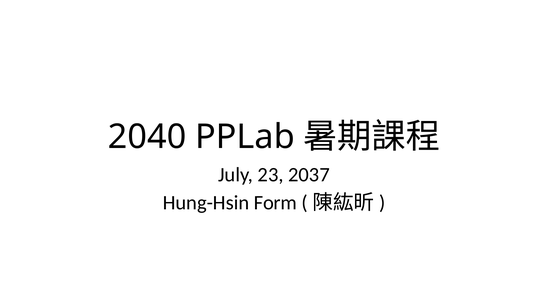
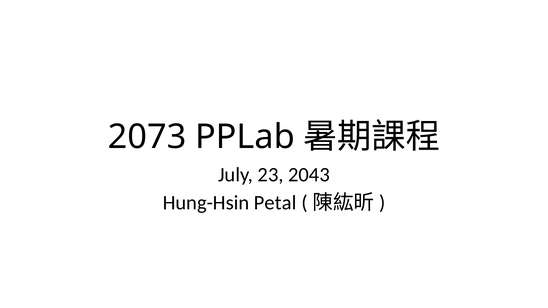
2040: 2040 -> 2073 (147, 137)
2037: 2037 -> 2043 (309, 175)
Form: Form -> Petal (275, 203)
